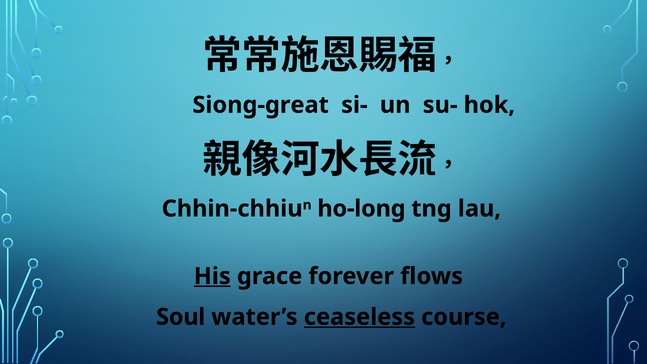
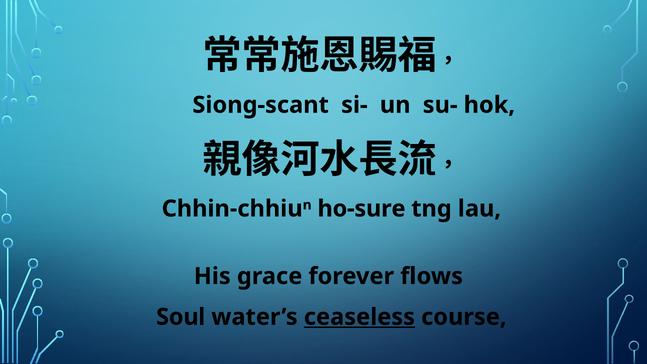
Siong-great: Siong-great -> Siong-scant (261, 105)
ho-long: ho-long -> ho-sure (361, 209)
His underline: present -> none (212, 276)
